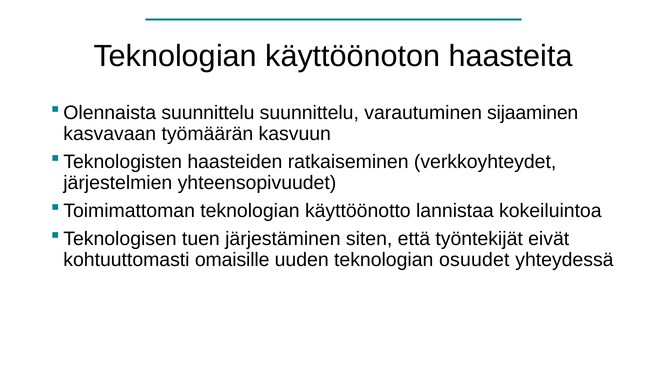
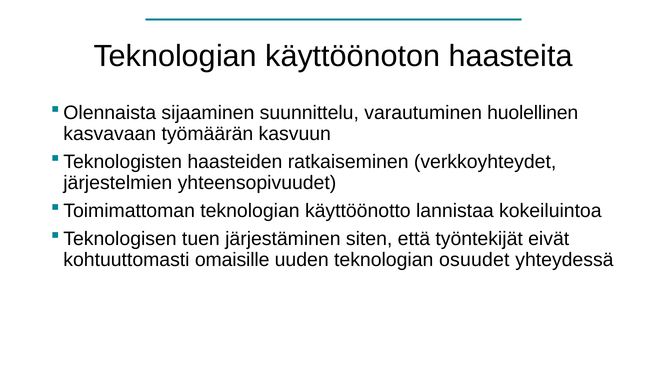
suunnittelu: suunnittelu -> sijaaminen (208, 113)
sijaaminen: sijaaminen -> huolellinen (533, 113)
